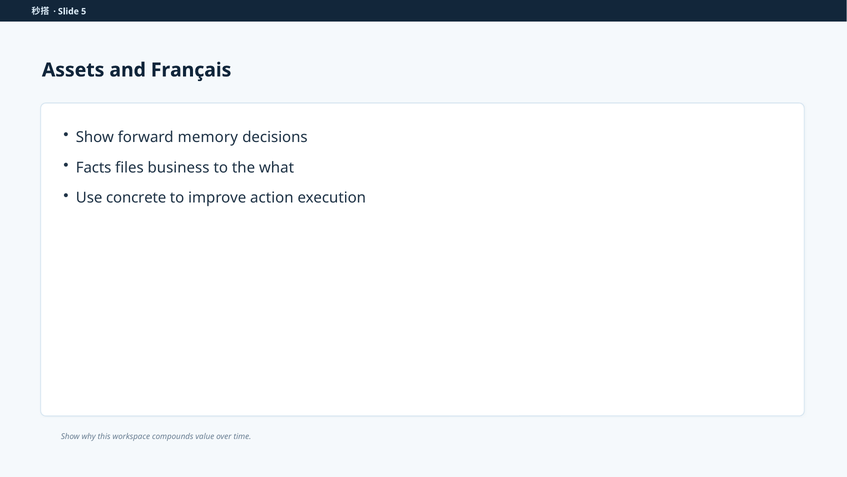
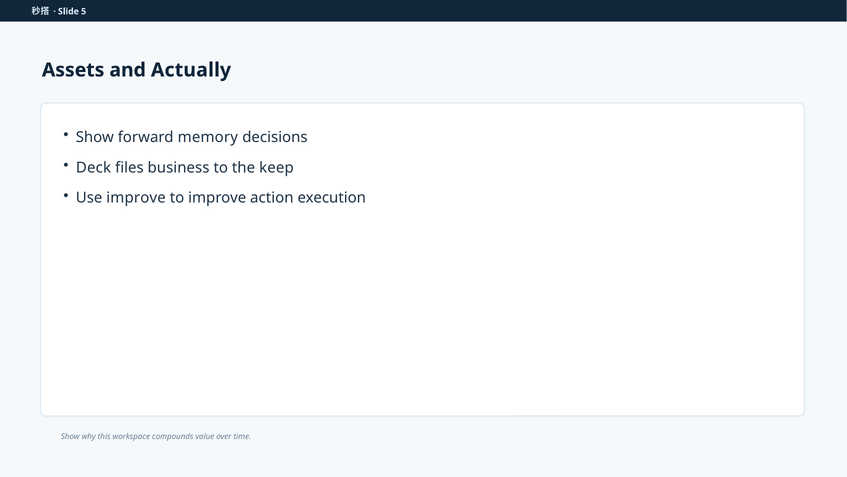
Français: Français -> Actually (191, 70)
Facts: Facts -> Deck (94, 167)
what: what -> keep (276, 167)
Use concrete: concrete -> improve (136, 198)
